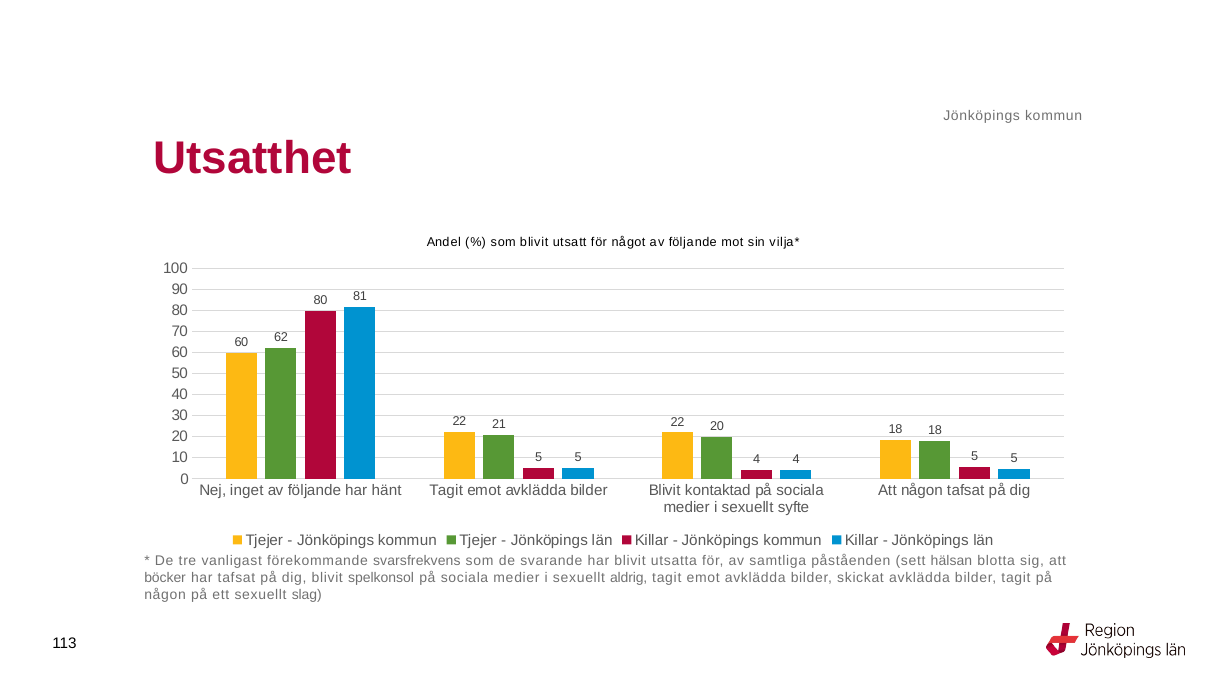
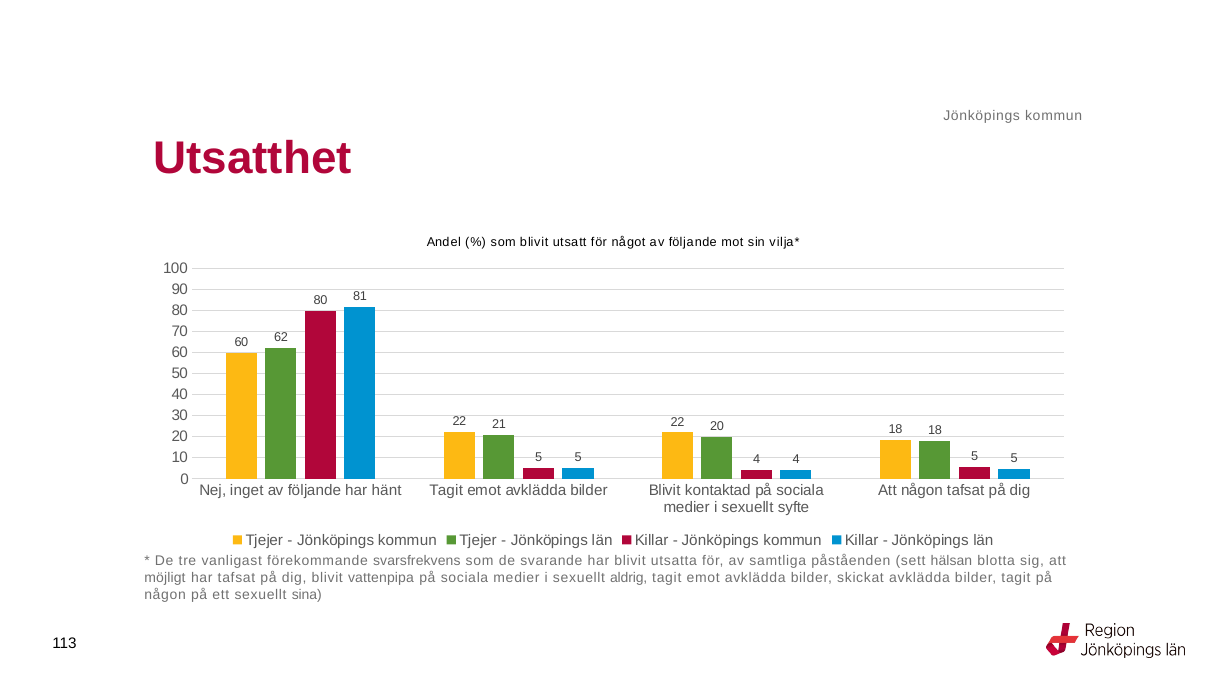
böcker: böcker -> möjligt (165, 578)
spelkonsol: spelkonsol -> vattenpipa (381, 578)
slag: slag -> sina (307, 595)
